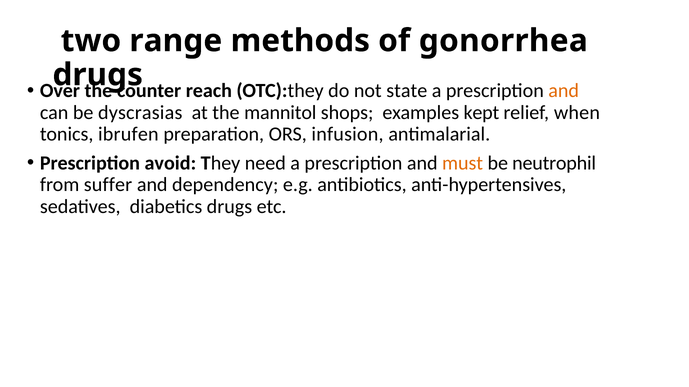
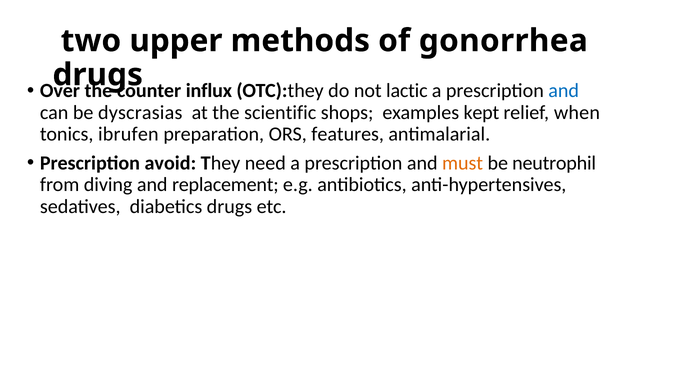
range: range -> upper (176, 41)
reach: reach -> influx (209, 91)
state: state -> lactic (407, 91)
and colour: orange -> blue (564, 91)
mannitol: mannitol -> scientific (280, 113)
infusion: infusion -> features (348, 134)
suffer: suffer -> diving (108, 185)
dependency: dependency -> replacement (225, 185)
